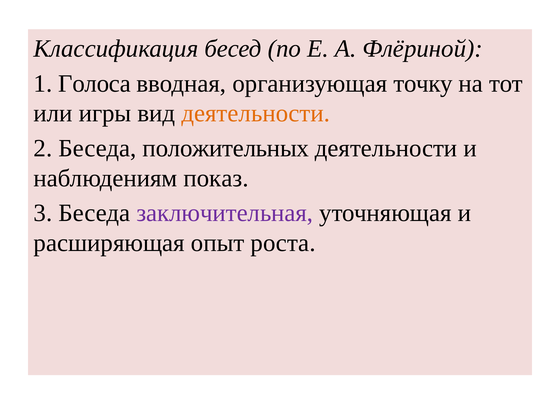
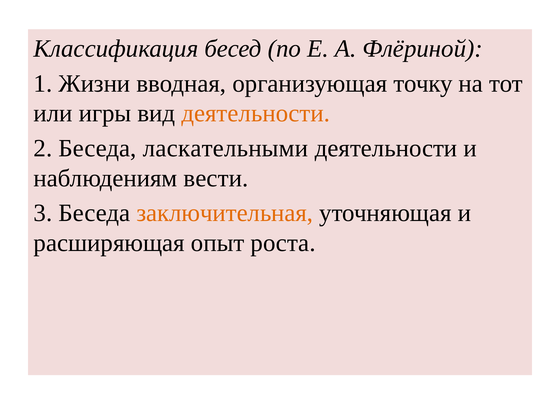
Голоса: Голоса -> Жизни (94, 84)
положительных: положительных -> ласкательными (226, 148)
показ: показ -> вести (216, 178)
заключительная colour: purple -> orange (225, 213)
